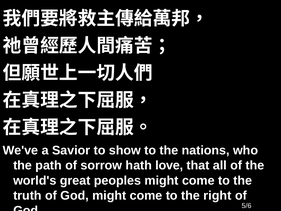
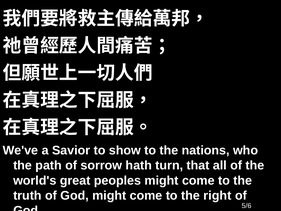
love: love -> turn (169, 165)
